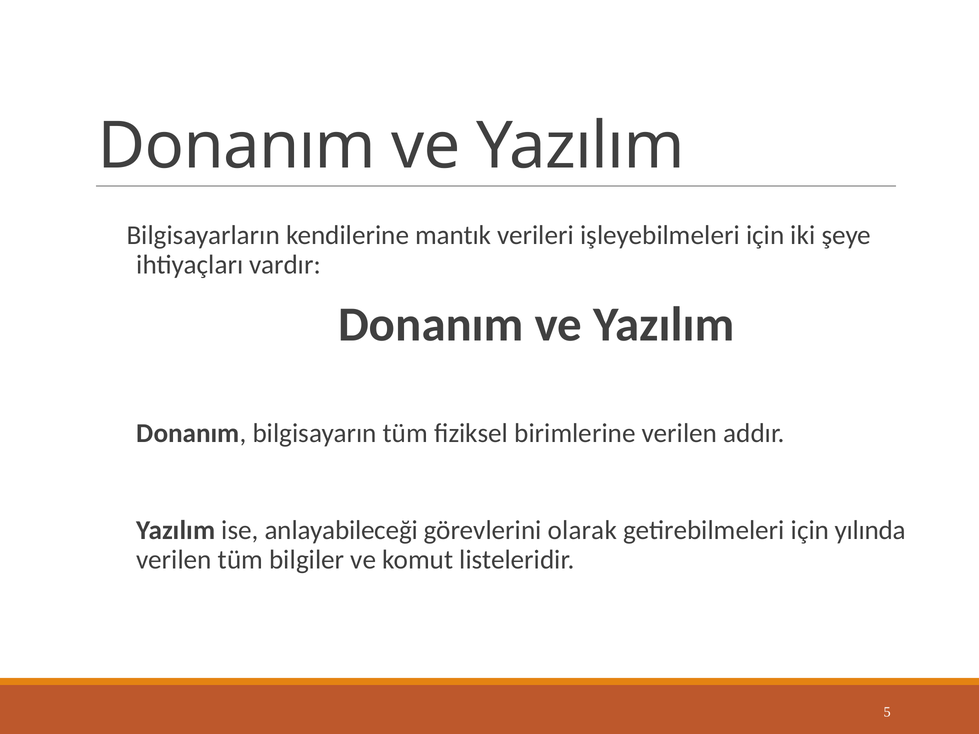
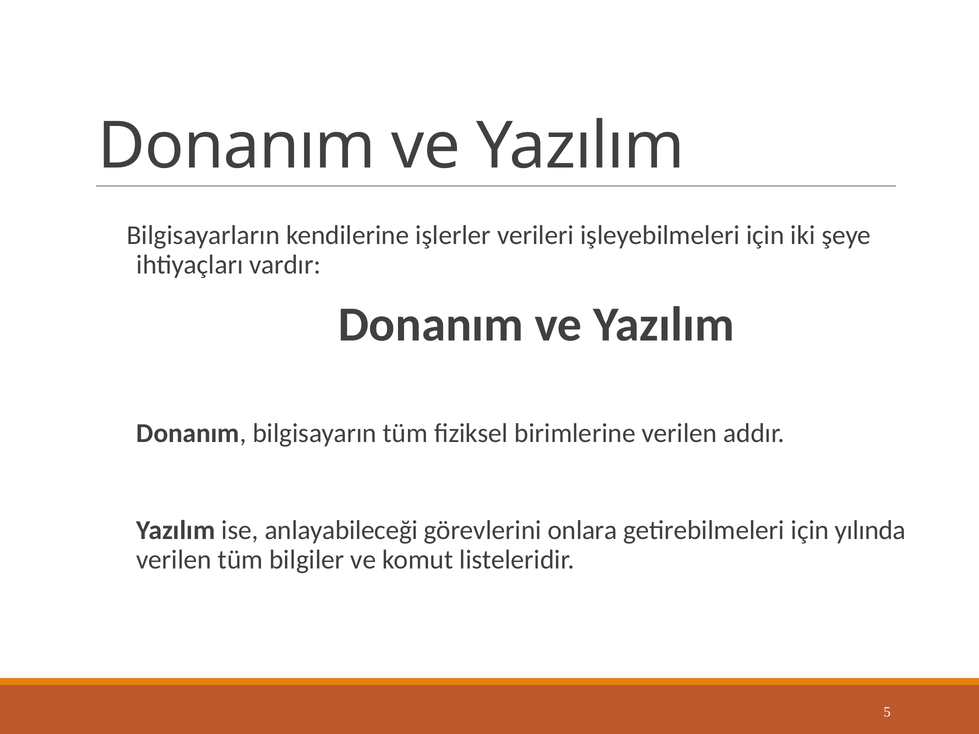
mantık: mantık -> işlerler (453, 235)
olarak: olarak -> onlara (583, 530)
